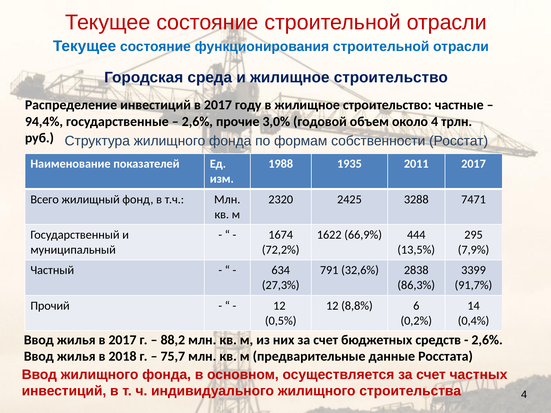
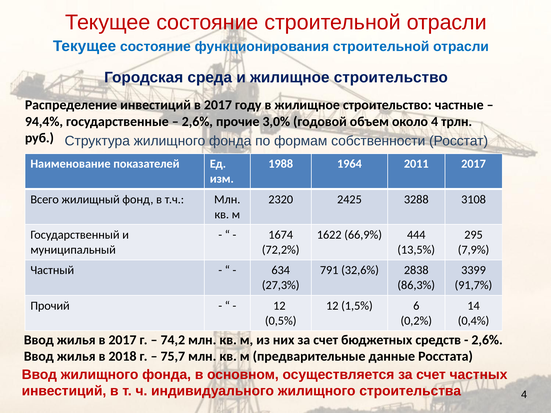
1935: 1935 -> 1964 (349, 164)
7471: 7471 -> 3108 (474, 199)
8,8%: 8,8% -> 1,5% (357, 306)
88,2: 88,2 -> 74,2 (173, 340)
